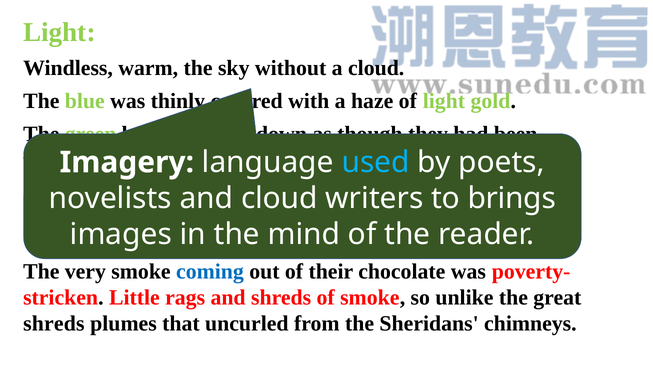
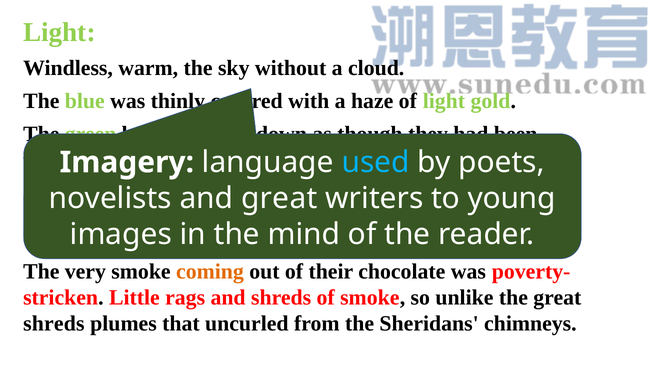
and cloud: cloud -> great (279, 198)
brings: brings -> young (512, 198)
coming colour: blue -> orange (210, 271)
